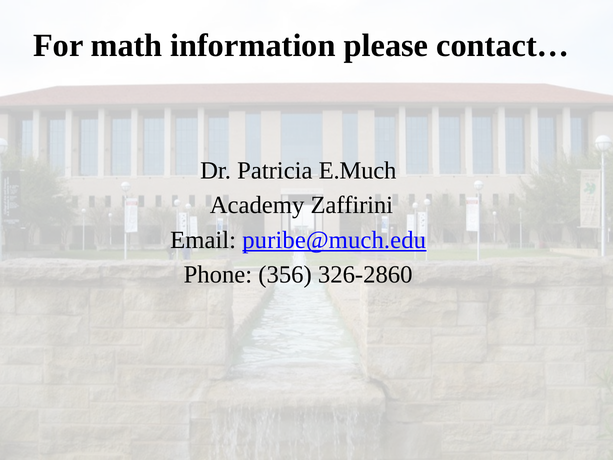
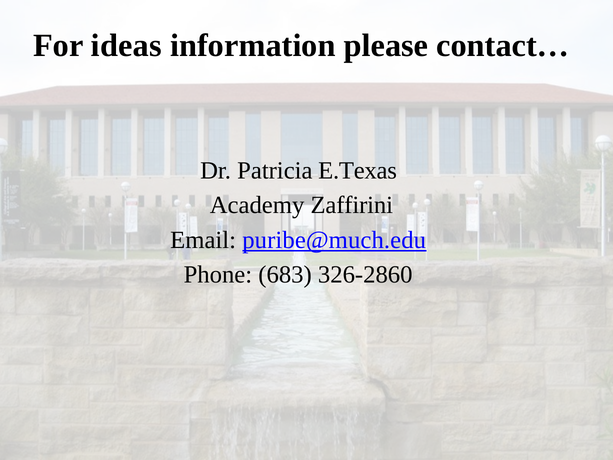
math: math -> ideas (126, 46)
E.Much: E.Much -> E.Texas (358, 171)
356: 356 -> 683 (285, 274)
